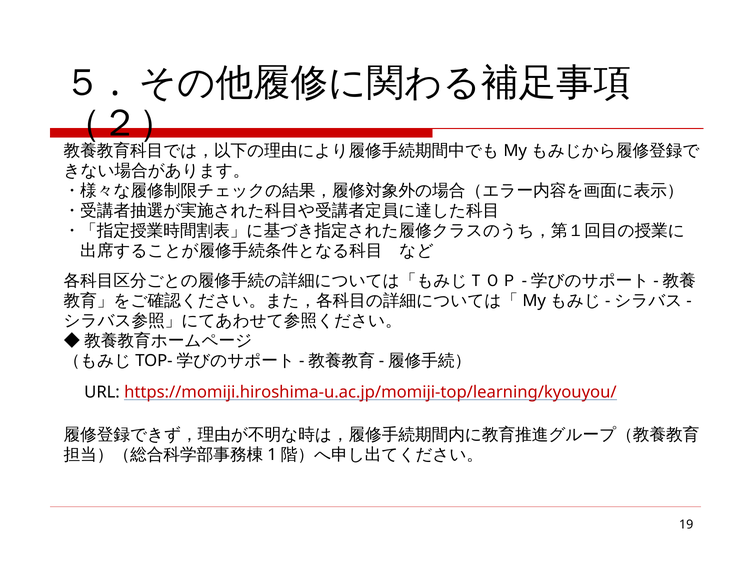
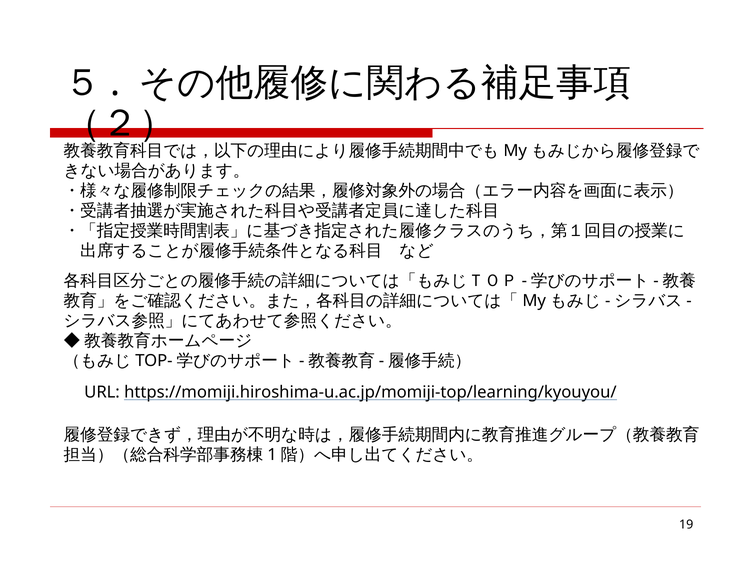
https://momiji.hiroshima-u.ac.jp/momiji-top/learning/kyouyou/ colour: red -> black (370, 392)
